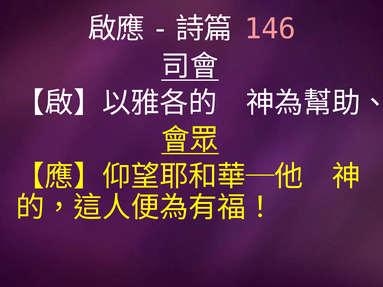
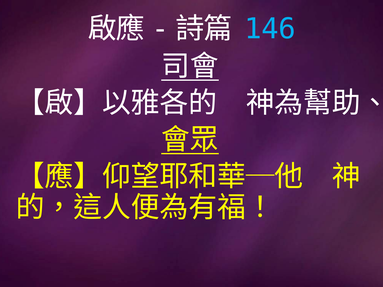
146 colour: pink -> light blue (270, 29)
